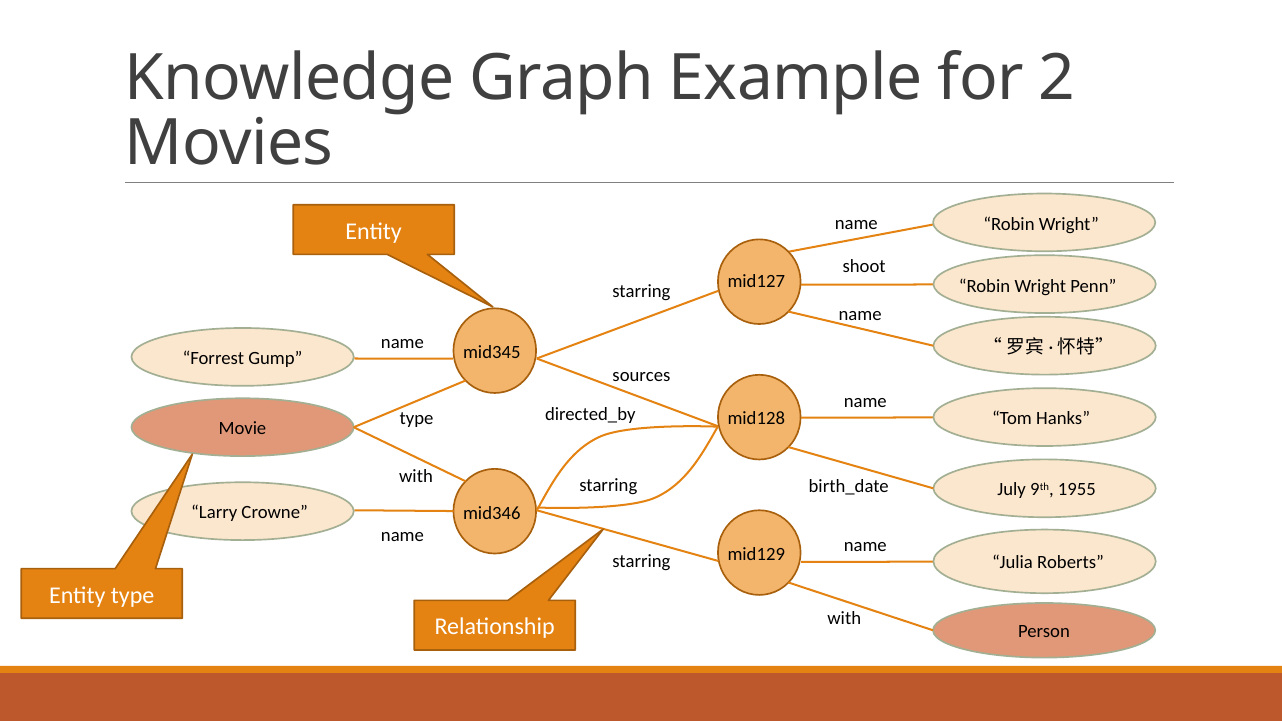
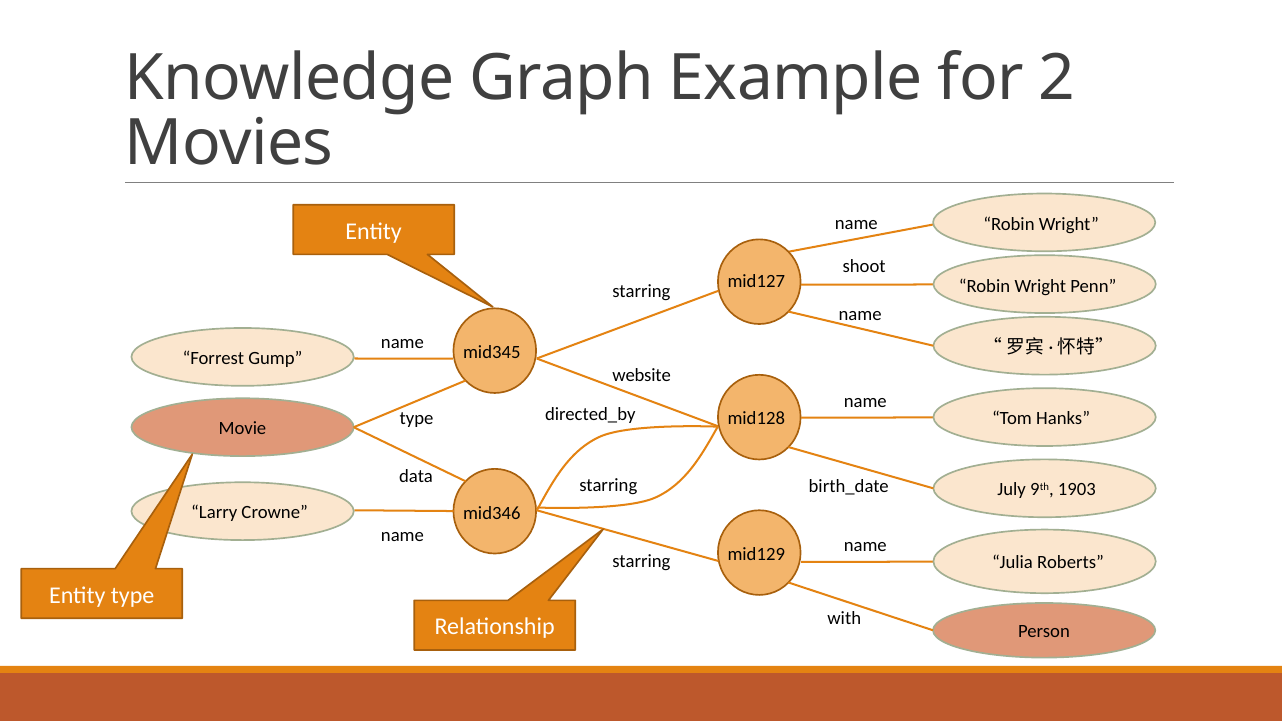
sources: sources -> website (642, 376)
with: with -> data (416, 476)
1955: 1955 -> 1903 (1077, 490)
